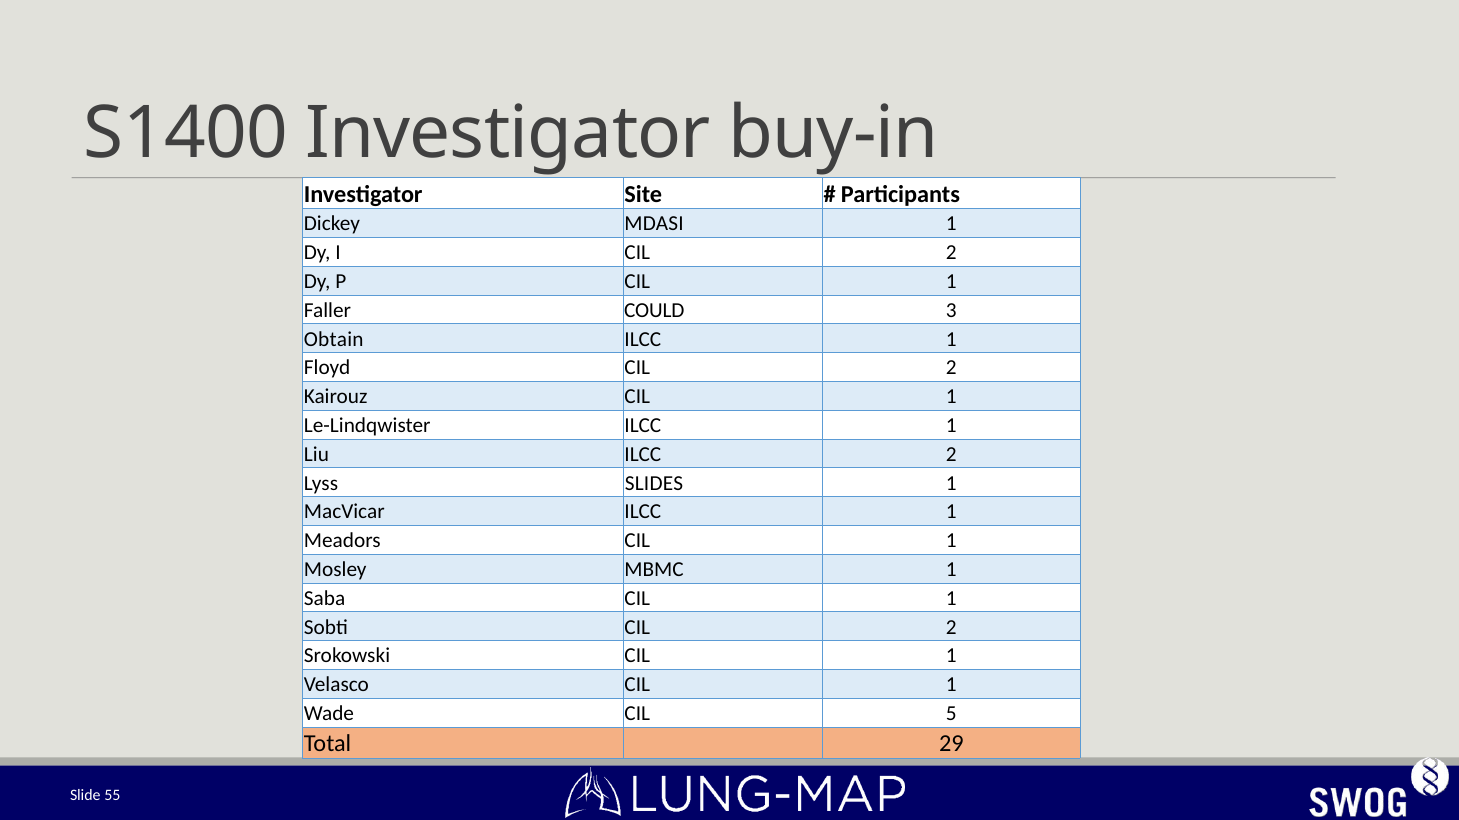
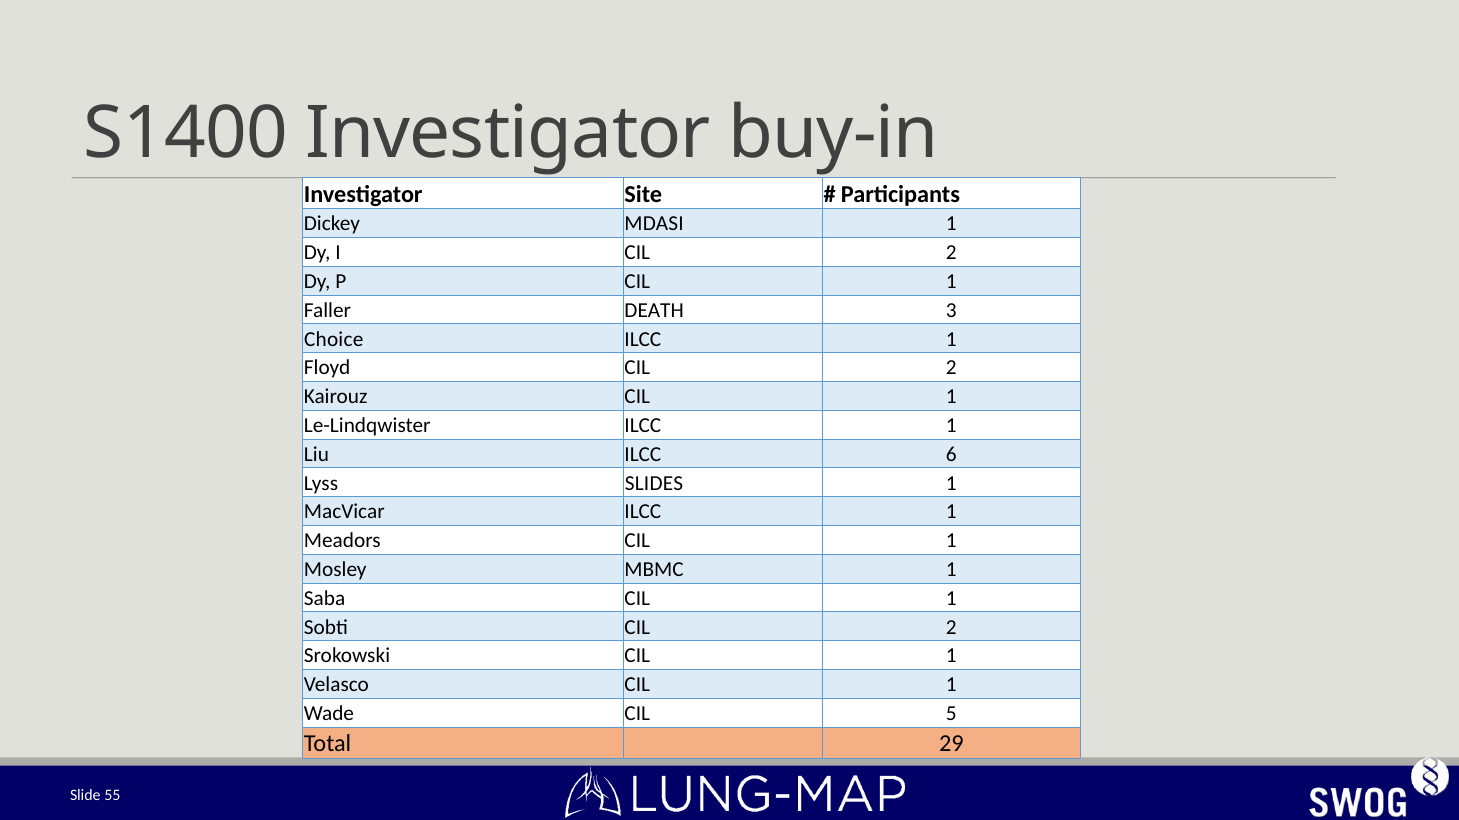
COULD: COULD -> DEATH (654, 311)
Obtain: Obtain -> Choice (334, 339)
ILCC 2: 2 -> 6 (951, 455)
